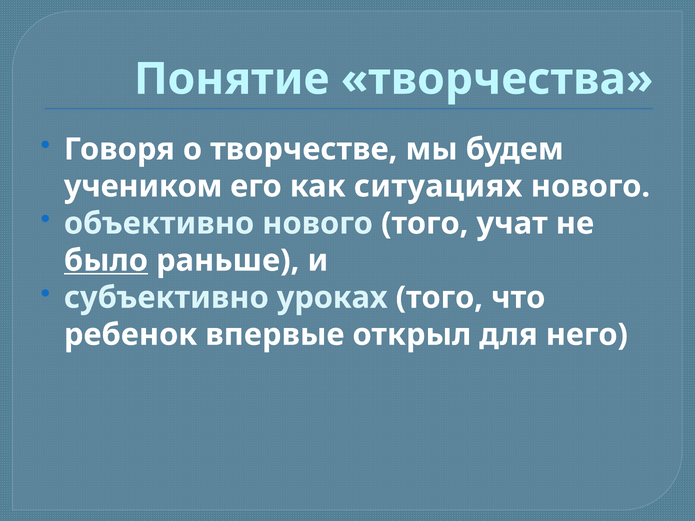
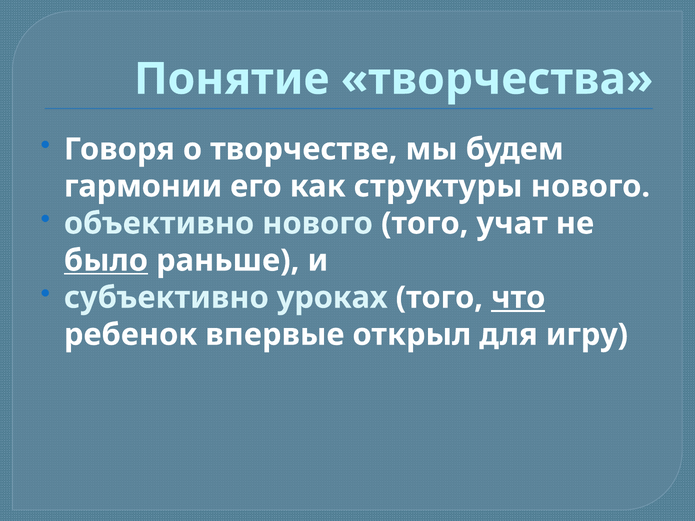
учеником: учеником -> гармонии (143, 186)
ситуациях: ситуациях -> структуры (438, 186)
что underline: none -> present (518, 298)
него: него -> игру (587, 335)
